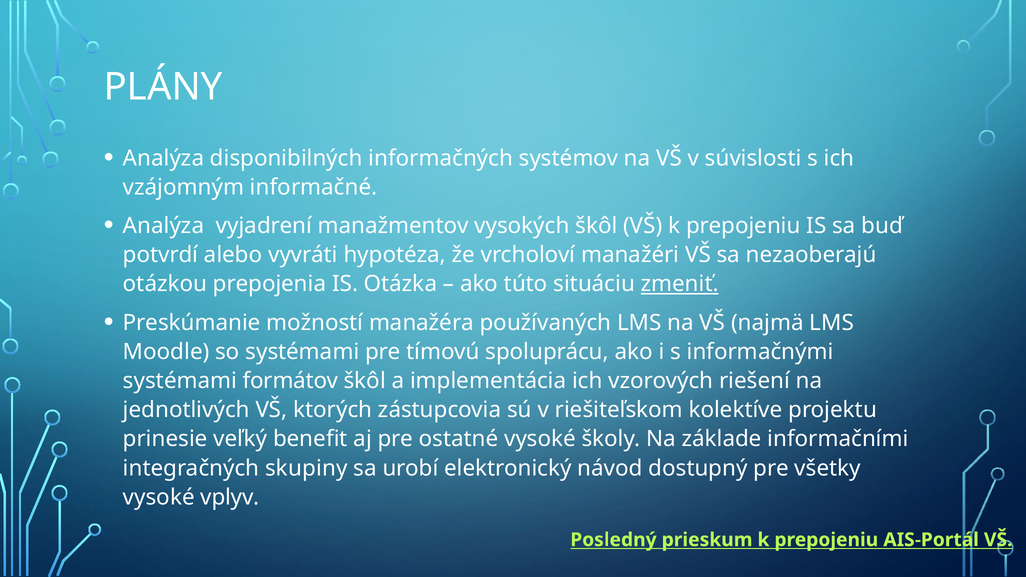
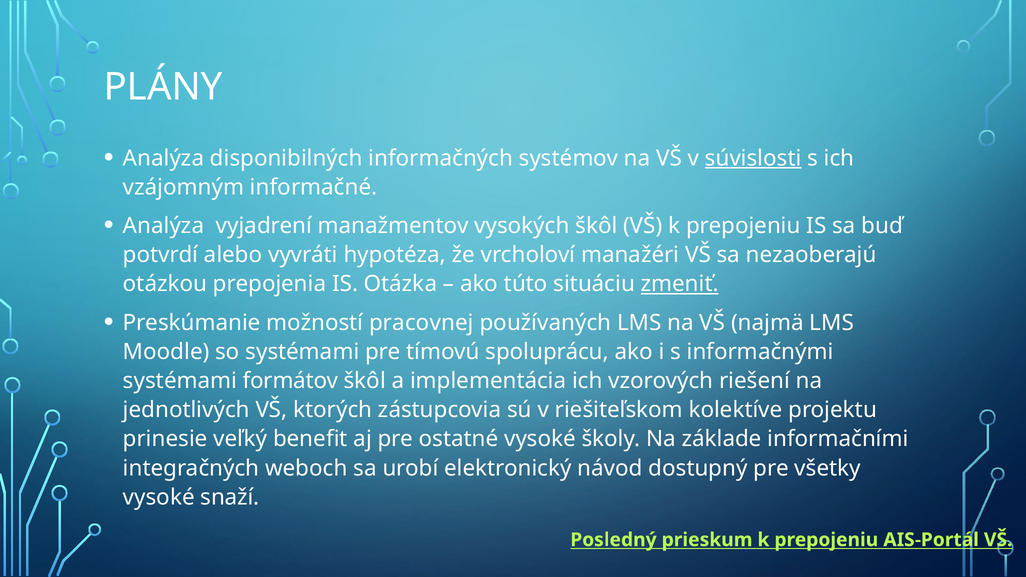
súvislosti underline: none -> present (753, 158)
manažéra: manažéra -> pracovnej (421, 323)
skupiny: skupiny -> weboch (306, 468)
vplyv: vplyv -> snaží (230, 497)
